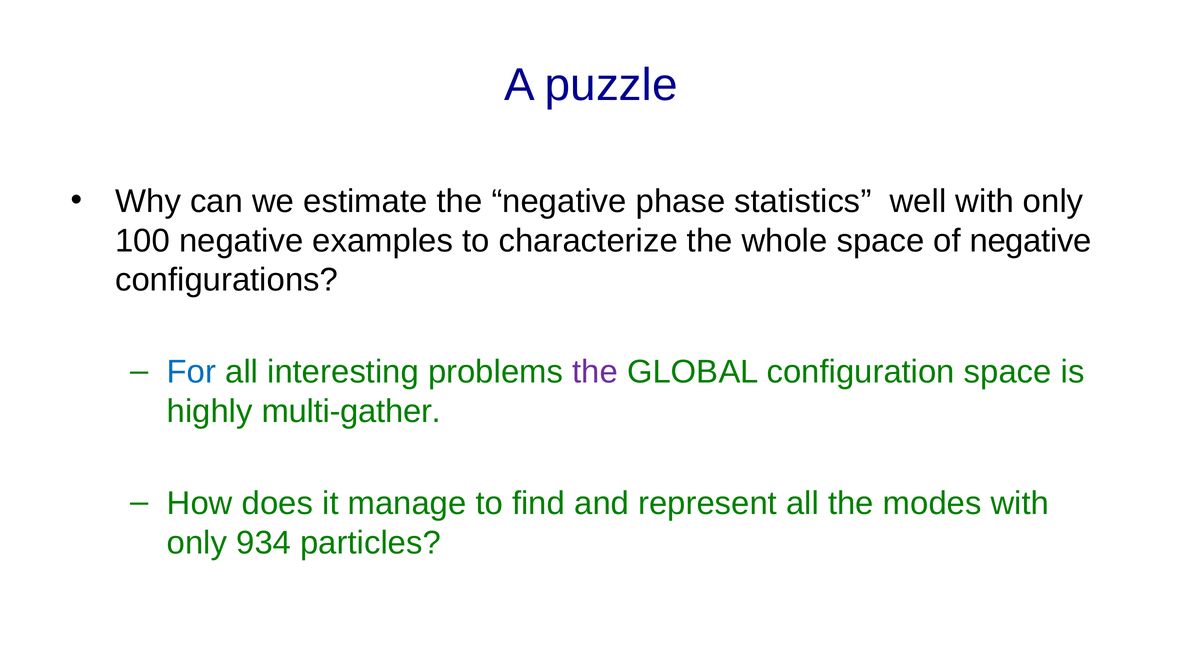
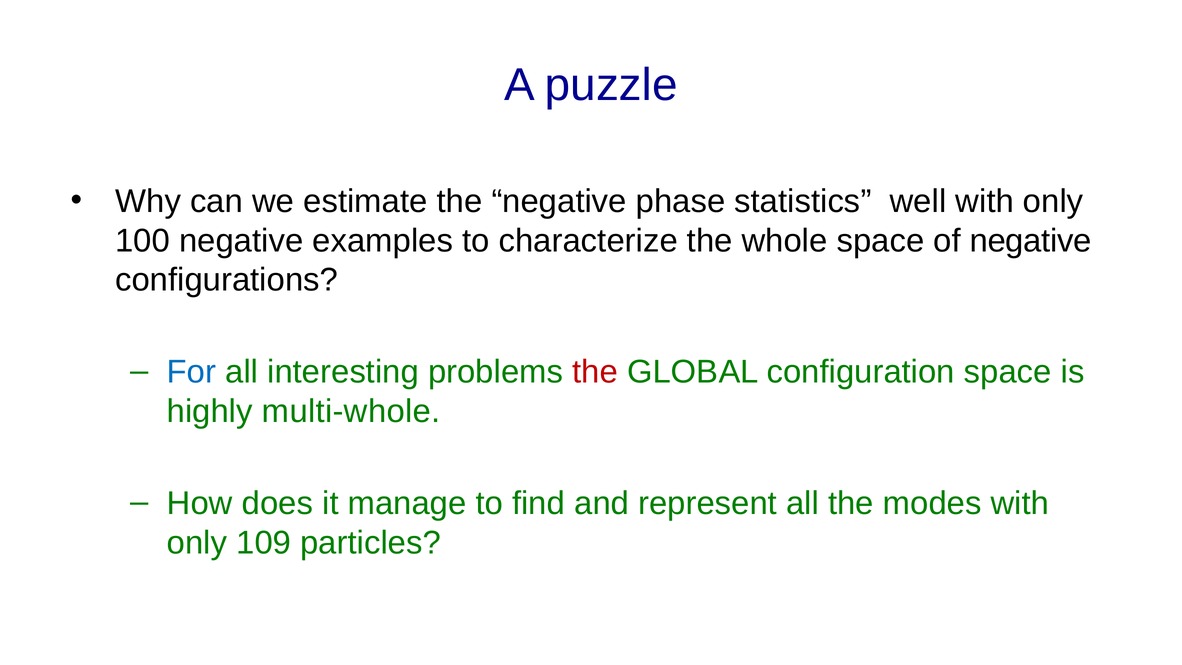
the colour: purple -> red (595, 372)
multi-gather: multi-gather -> multi-whole (351, 411)
934: 934 -> 109 (264, 543)
